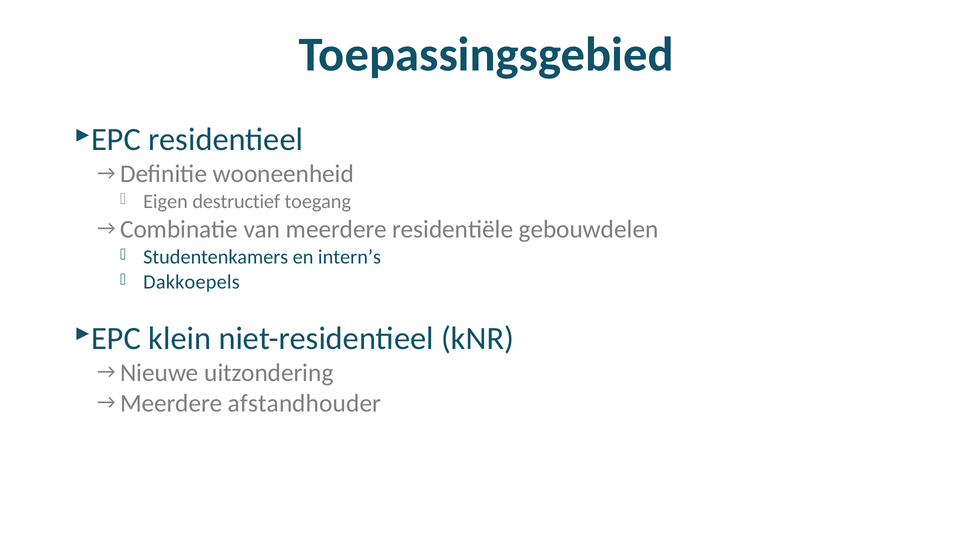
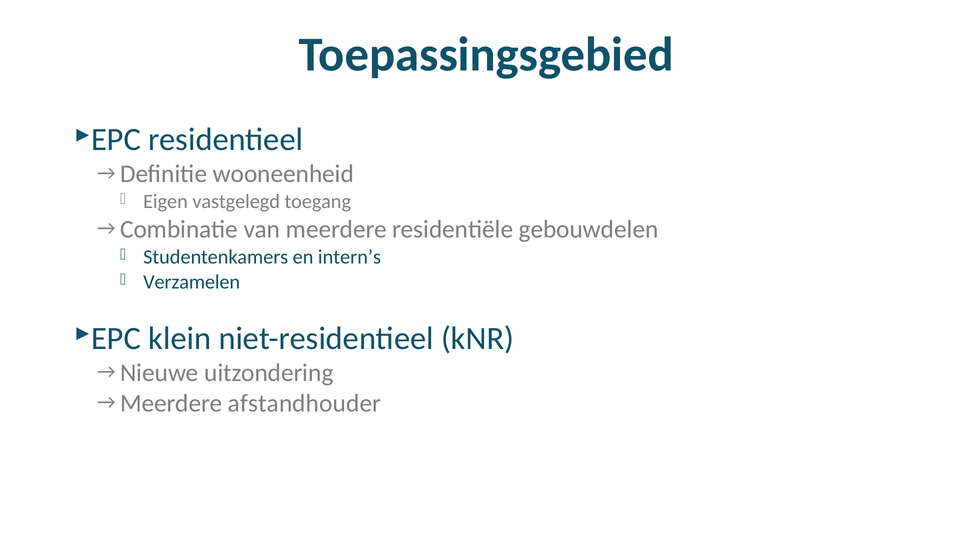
destructief: destructief -> vastgelegd (236, 201)
Dakkoepels: Dakkoepels -> Verzamelen (192, 282)
